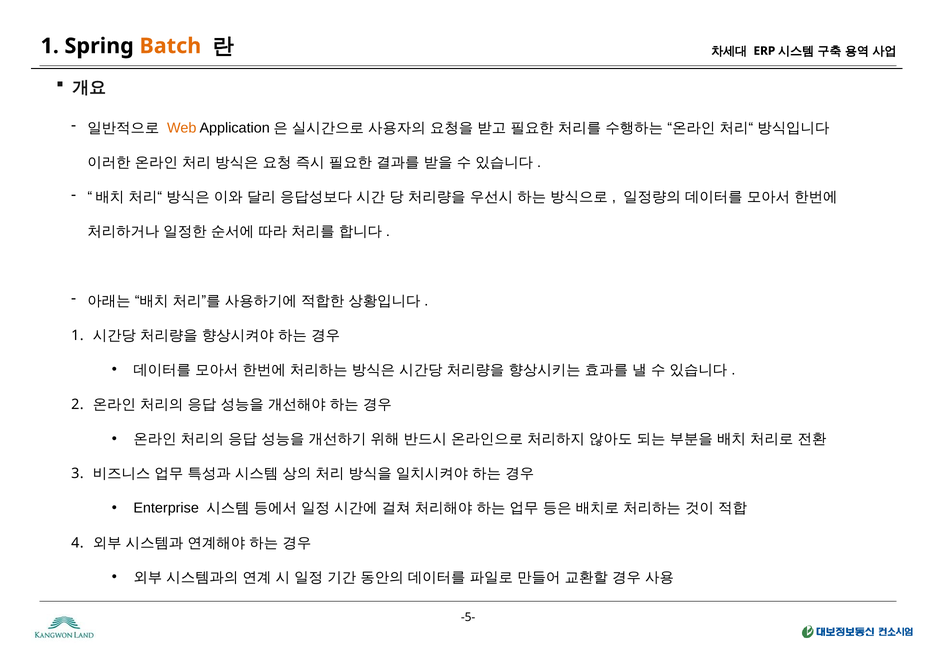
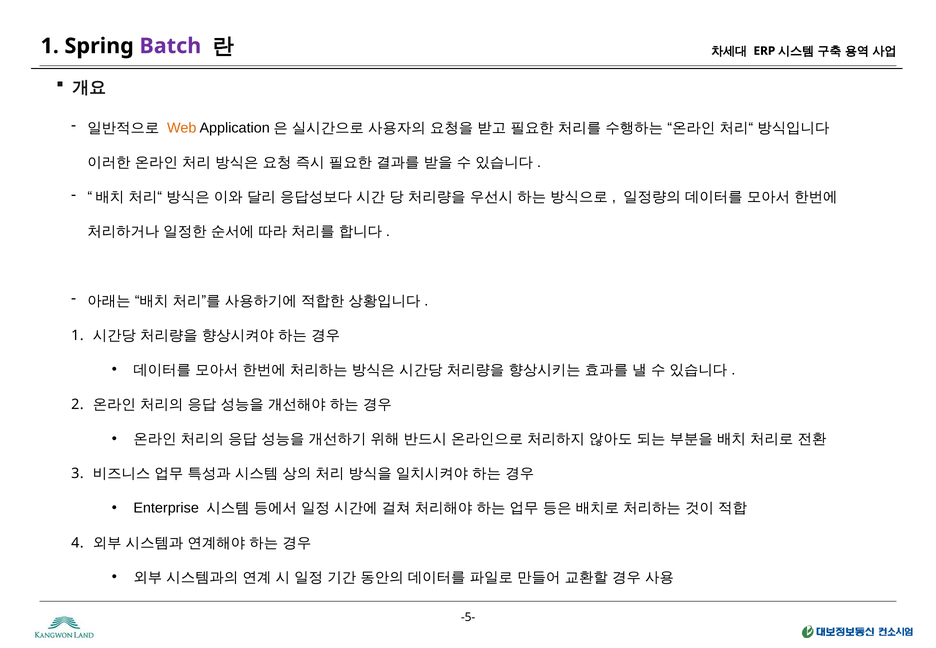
Batch colour: orange -> purple (170, 46)
